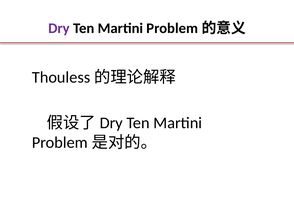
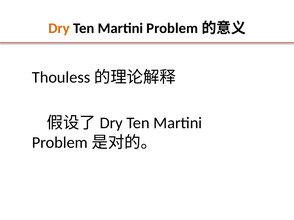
Dry colour: purple -> orange (59, 28)
